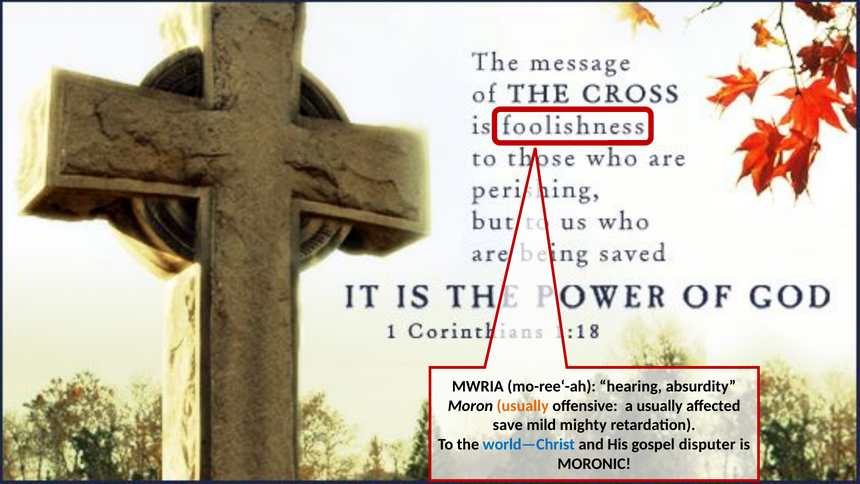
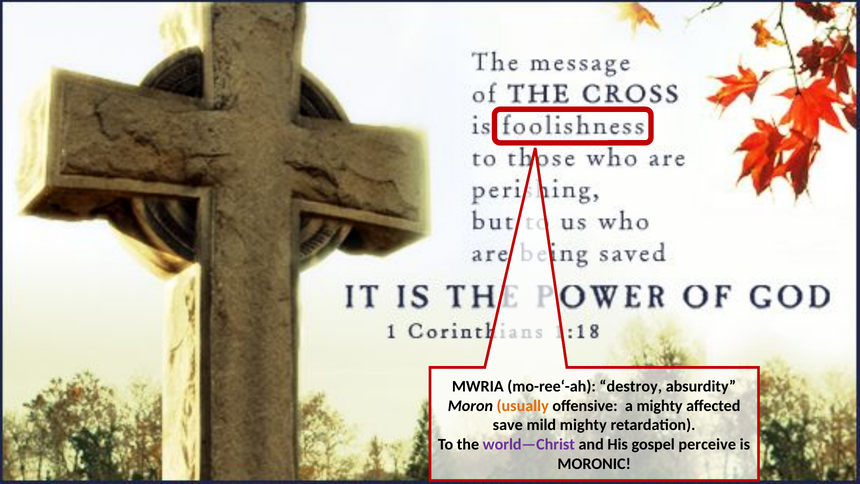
hearing: hearing -> destroy (631, 386)
a usually: usually -> mighty (660, 406)
world—Christ colour: blue -> purple (529, 444)
disputer: disputer -> perceive (707, 444)
